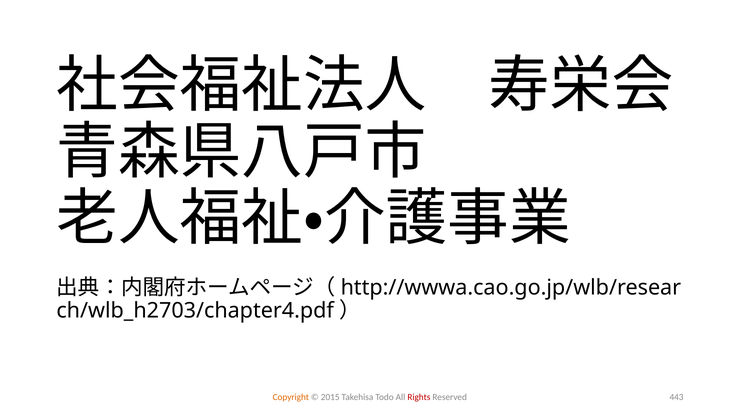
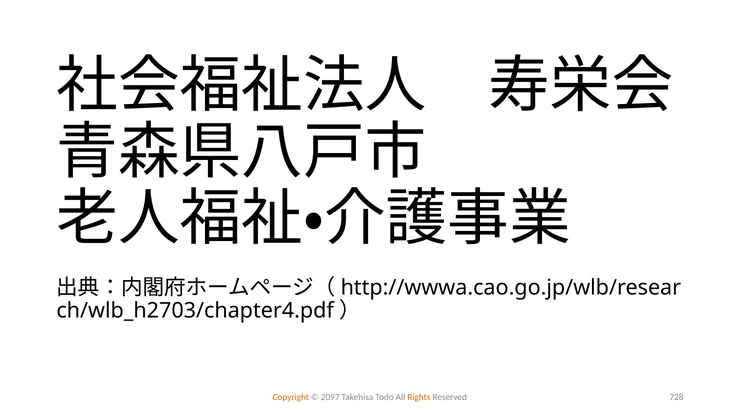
2015: 2015 -> 2097 (330, 398)
Rights colour: red -> orange (419, 398)
443: 443 -> 728 (677, 397)
